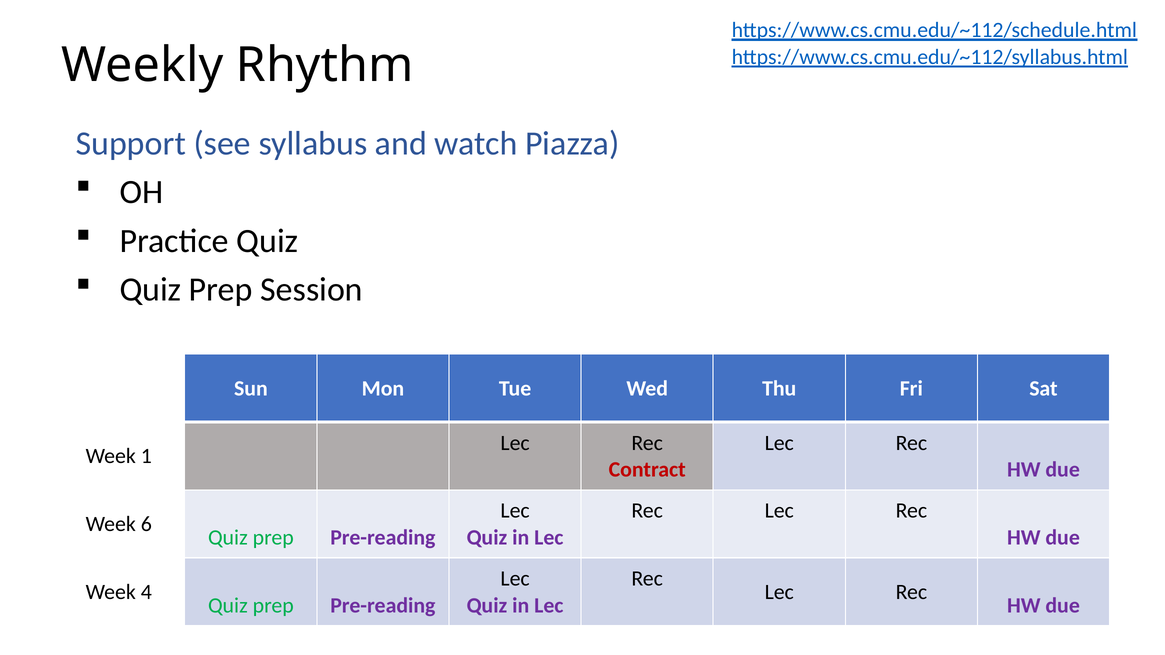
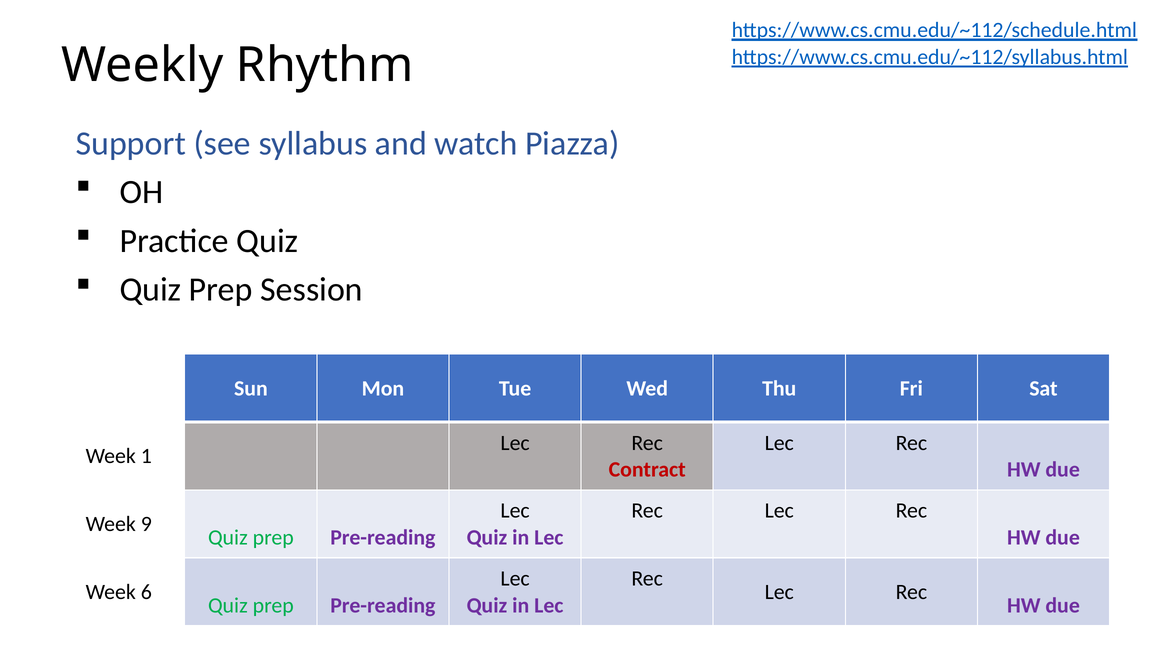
6: 6 -> 9 (146, 524)
4: 4 -> 6 (146, 592)
